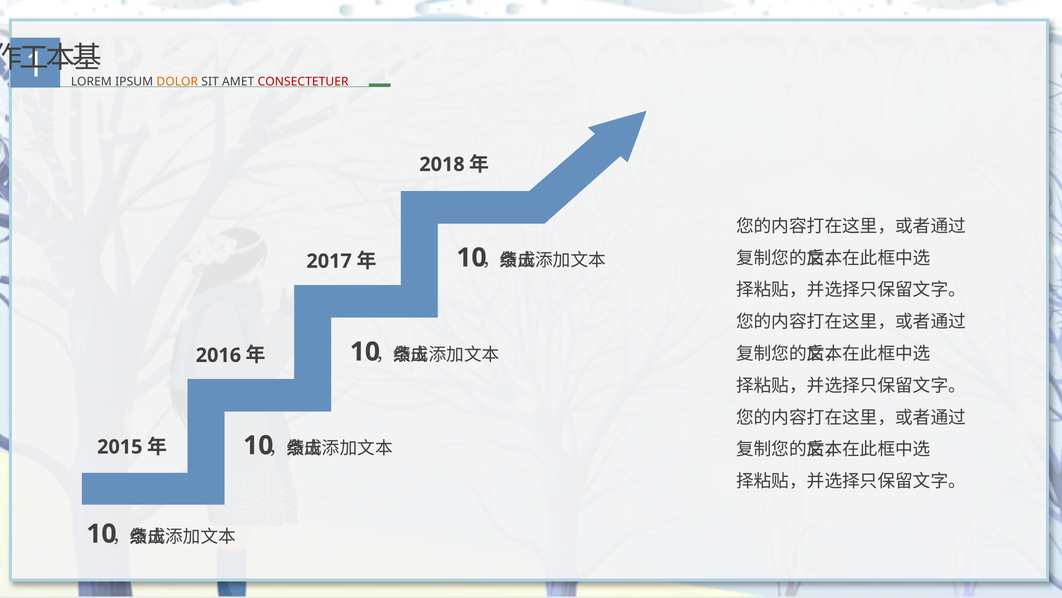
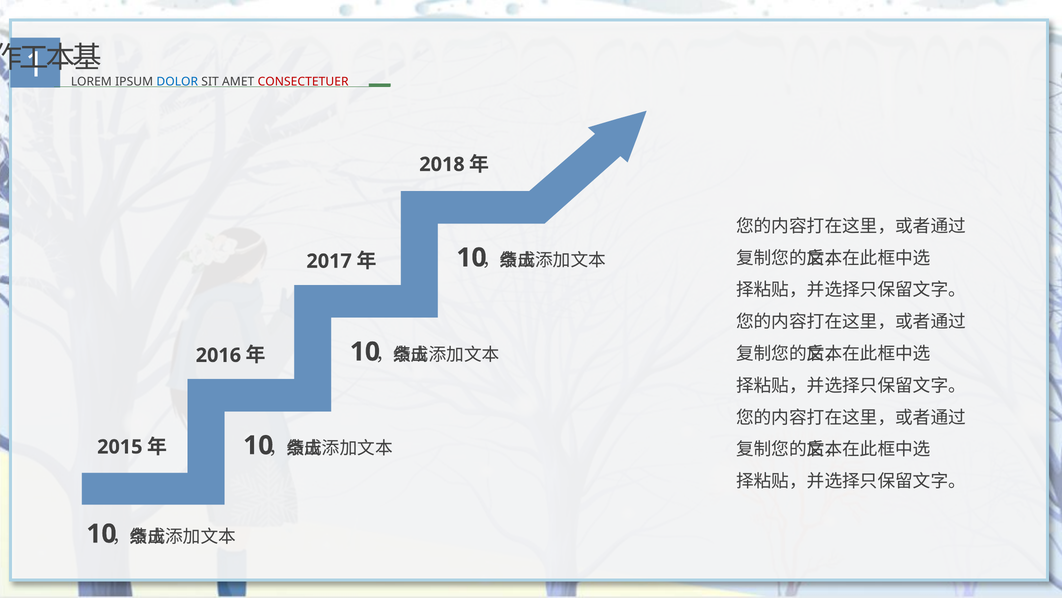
DOLOR colour: orange -> blue (177, 82)
